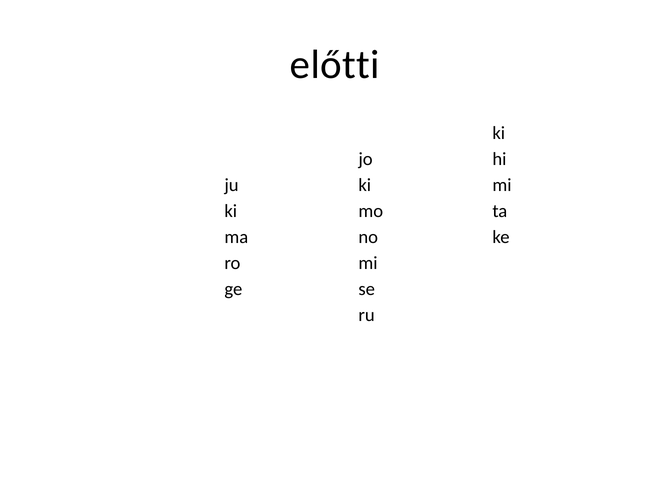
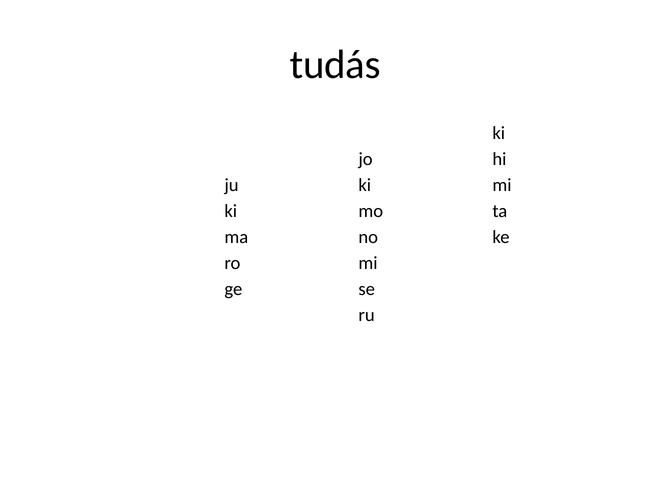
előtti: előtti -> tudás (335, 65)
